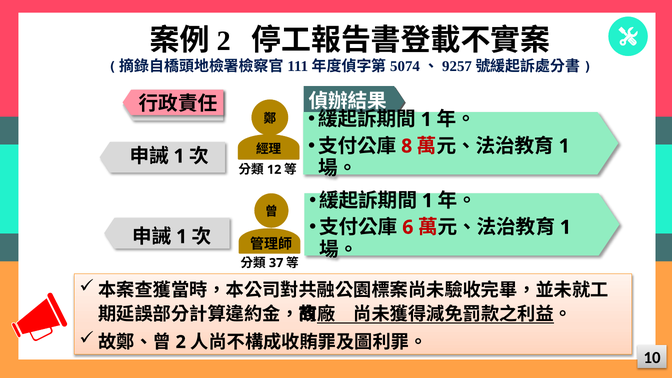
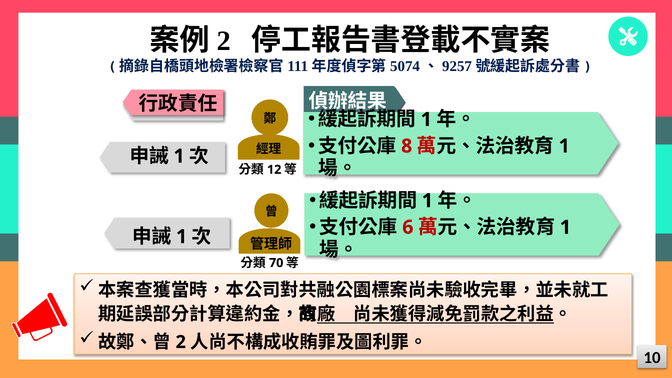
37: 37 -> 70 (276, 263)
